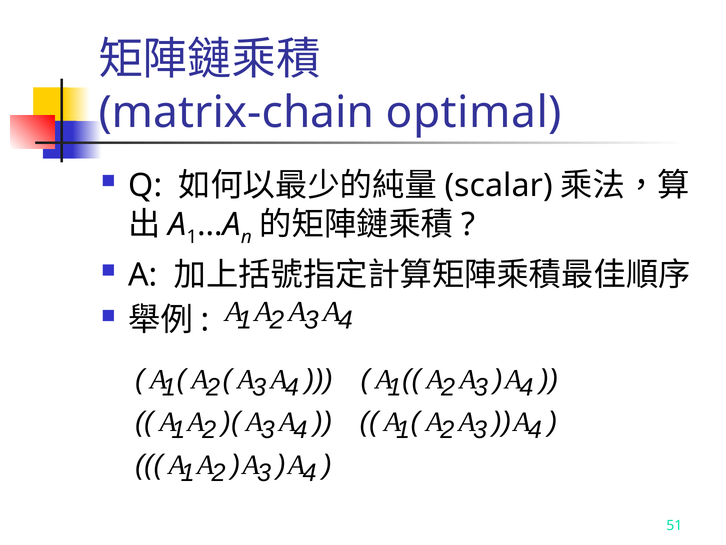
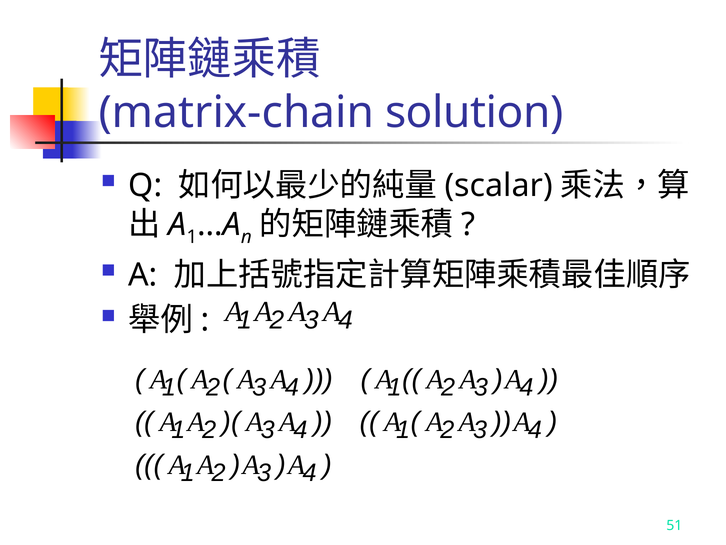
optimal: optimal -> solution (474, 113)
